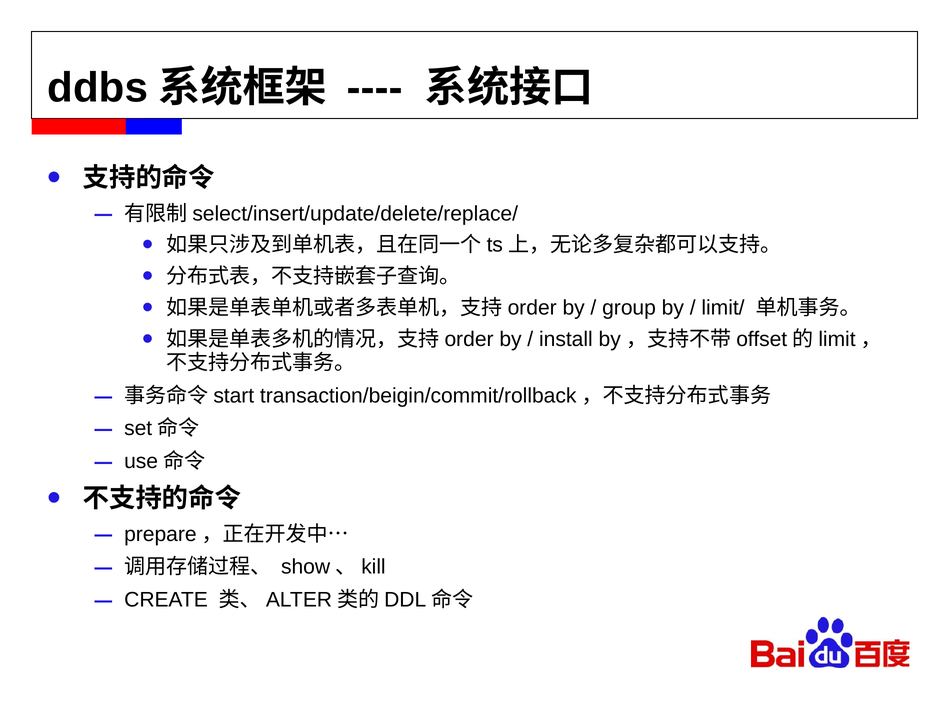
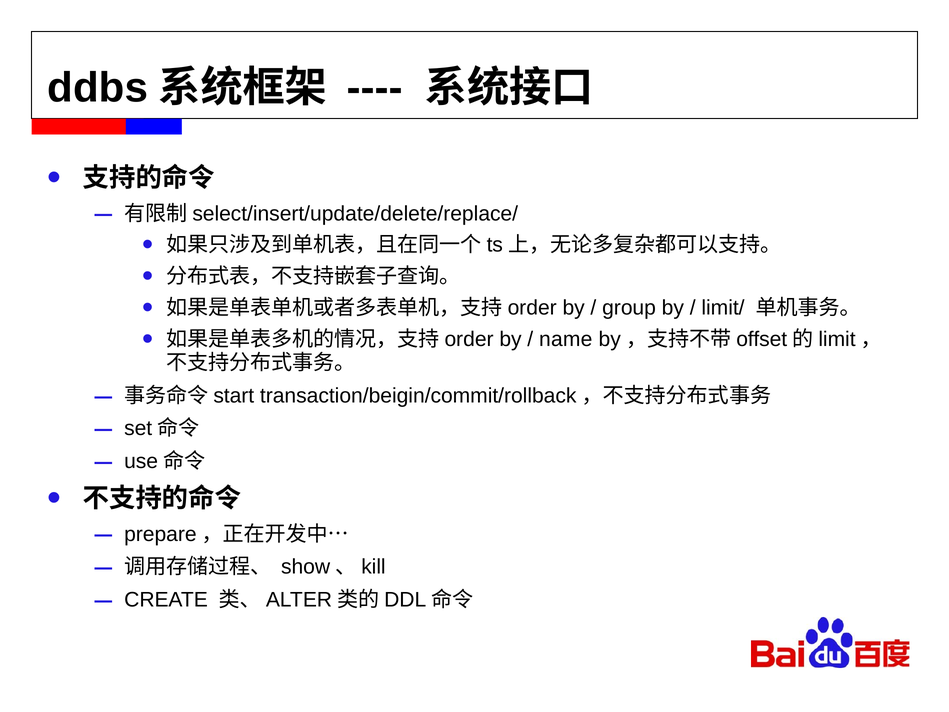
install: install -> name (566, 339)
